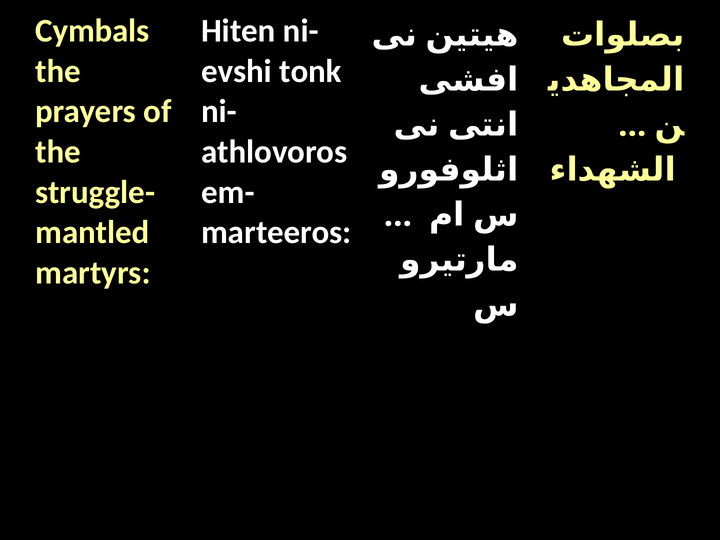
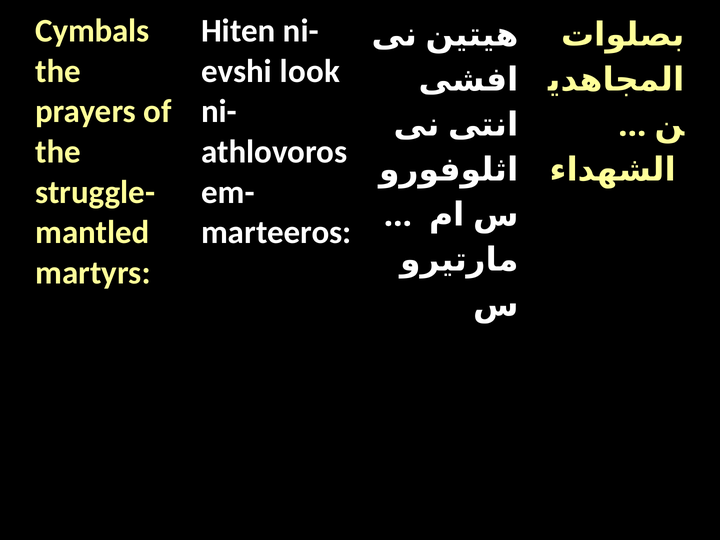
tonk: tonk -> look (310, 71)
